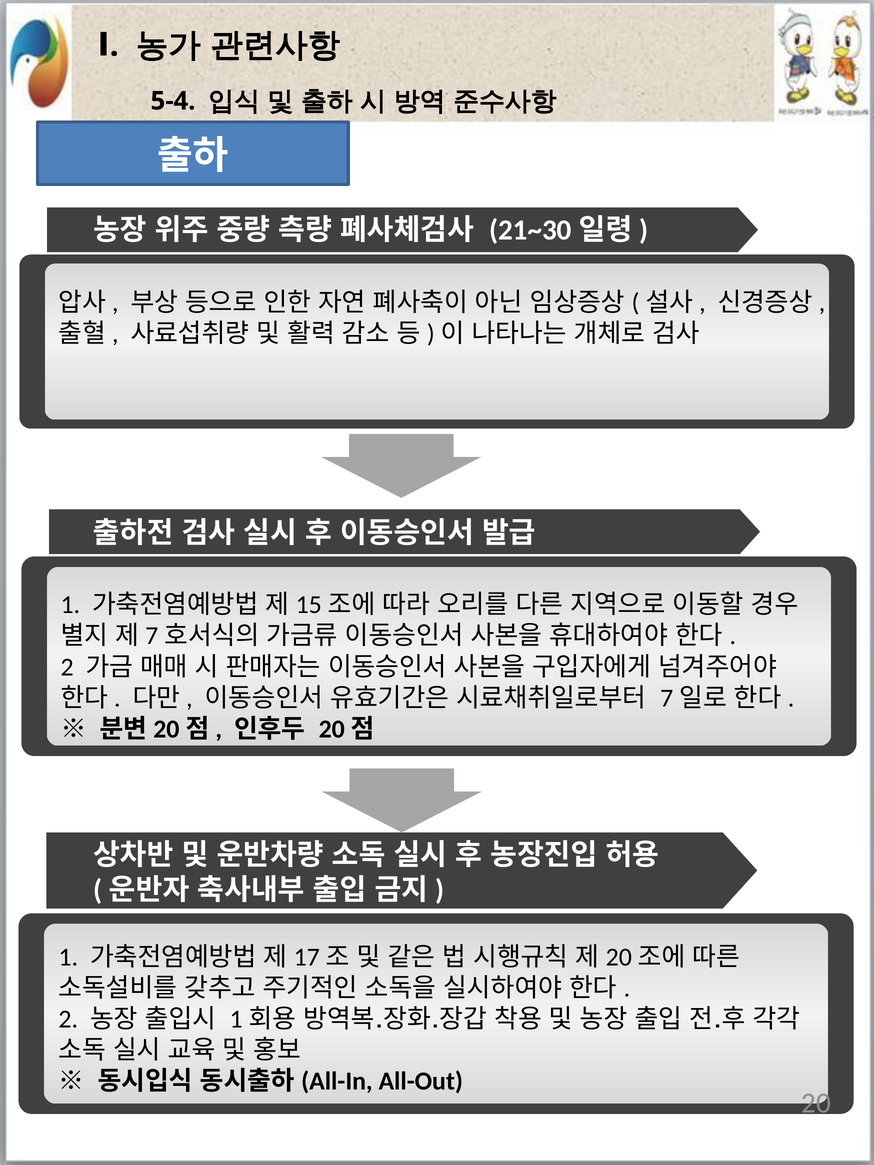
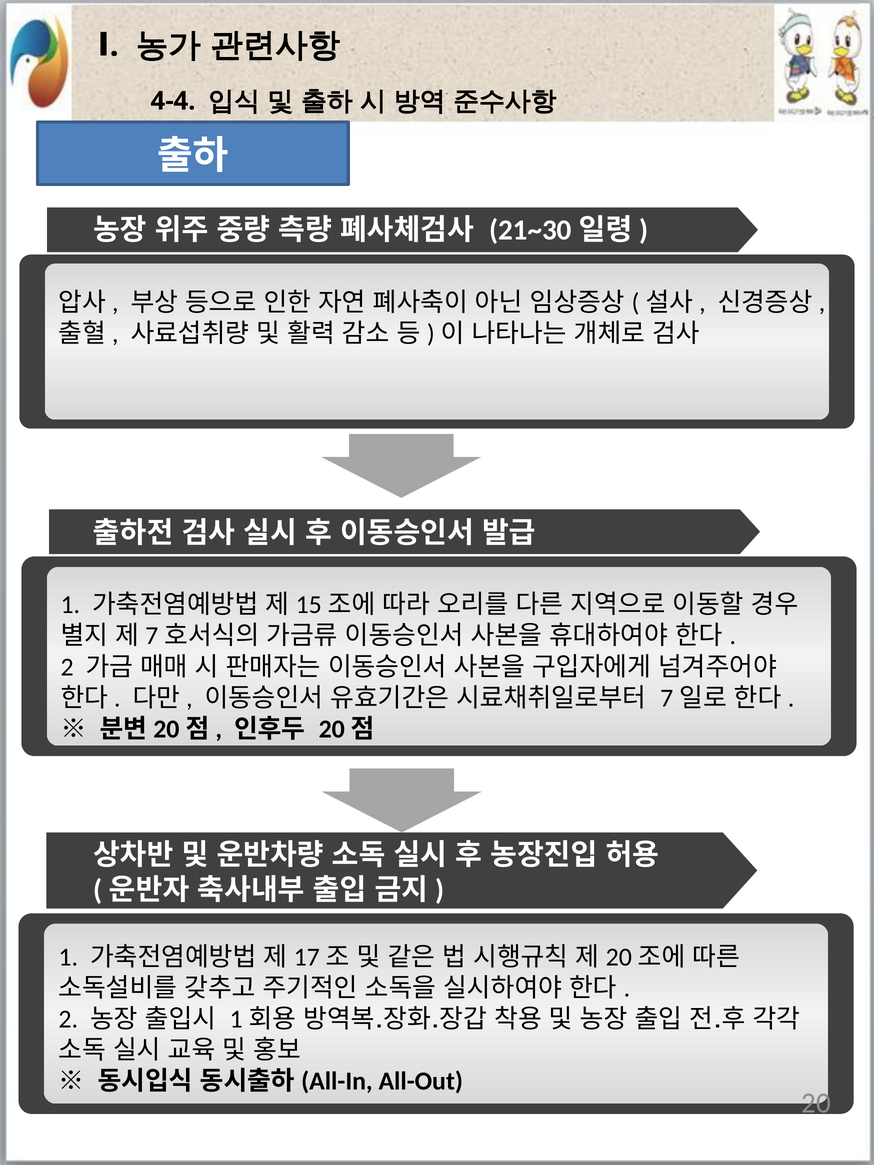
5-4: 5-4 -> 4-4 (173, 101)
